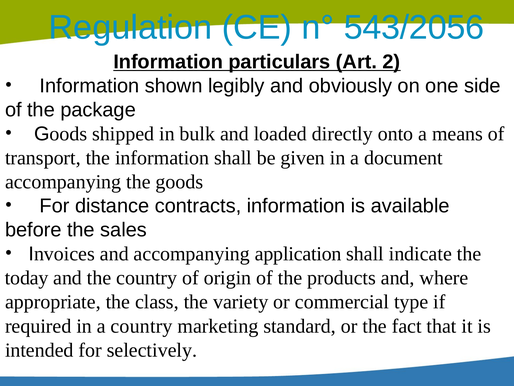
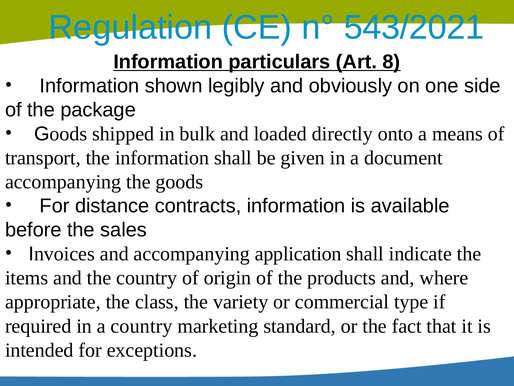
543/2056: 543/2056 -> 543/2021 (414, 28)
2: 2 -> 8 (391, 62)
today: today -> items (27, 278)
selectively: selectively -> exceptions (152, 350)
